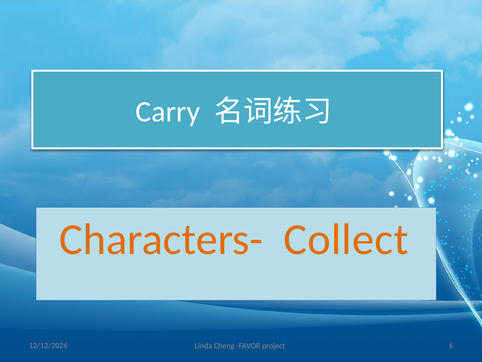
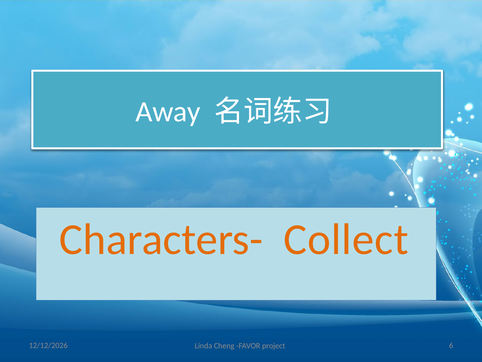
Carry: Carry -> Away (168, 111)
